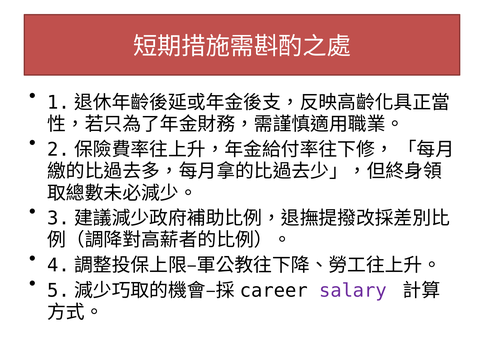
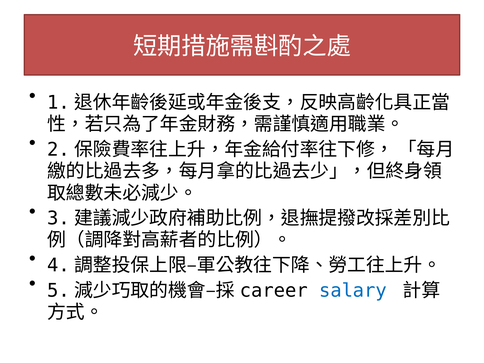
salary colour: purple -> blue (353, 290)
